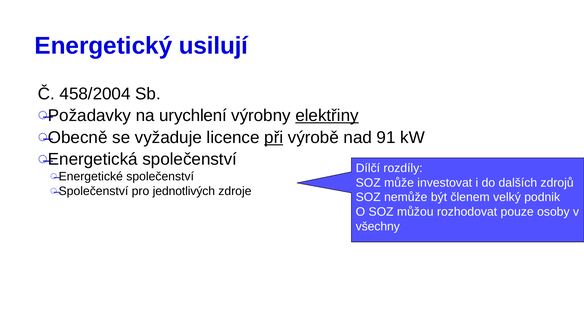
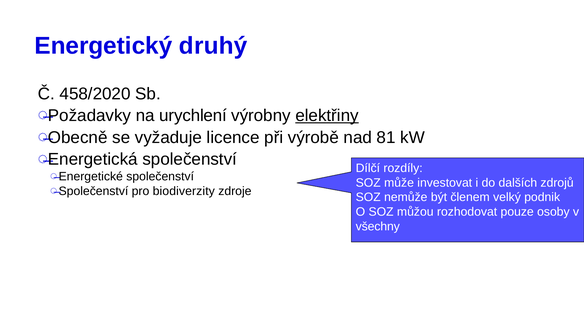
usilují: usilují -> druhý (213, 46)
458/2004: 458/2004 -> 458/2020 (95, 94)
při underline: present -> none (274, 138)
91: 91 -> 81 (386, 138)
jednotlivých: jednotlivých -> biodiverzity (184, 191)
